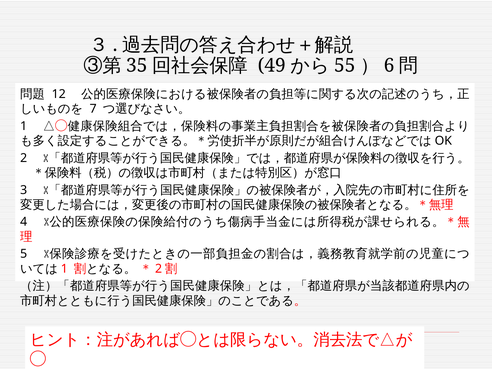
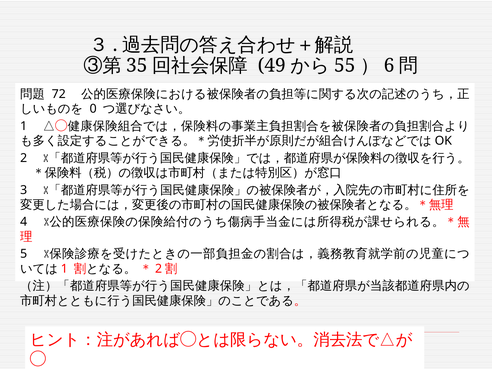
12: 12 -> 72 (59, 94)
7: 7 -> 0 (93, 109)
